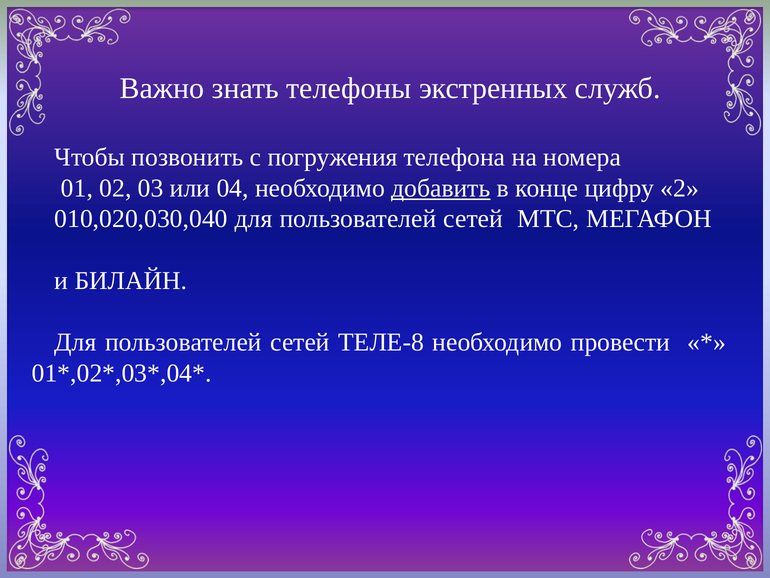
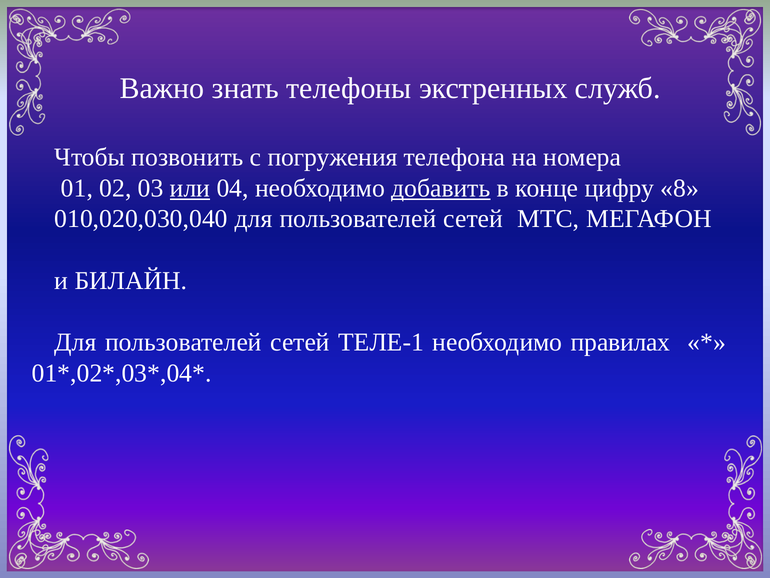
или underline: none -> present (190, 188)
2: 2 -> 8 (680, 188)
ТЕЛЕ-8: ТЕЛЕ-8 -> ТЕЛЕ-1 (381, 342)
провести: провести -> правилах (621, 342)
